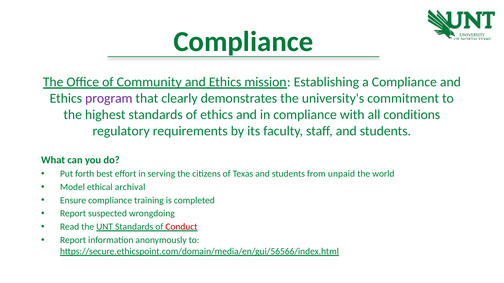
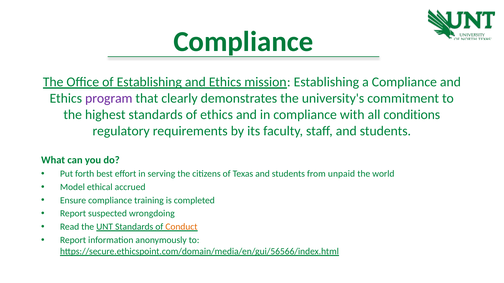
of Community: Community -> Establishing (149, 82)
archival: archival -> accrued (130, 187)
Conduct colour: red -> orange (181, 227)
